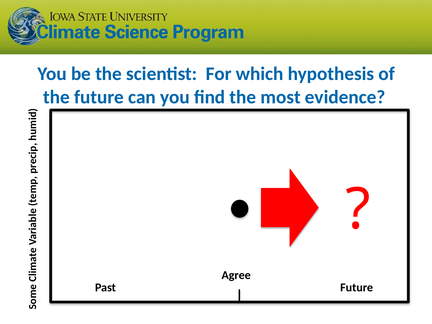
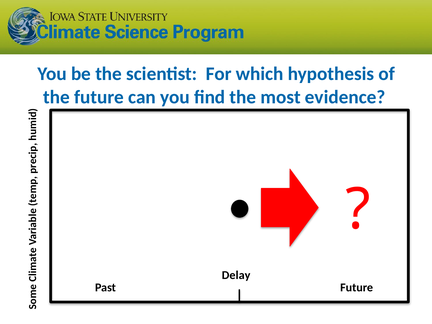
Agree: Agree -> Delay (236, 275)
